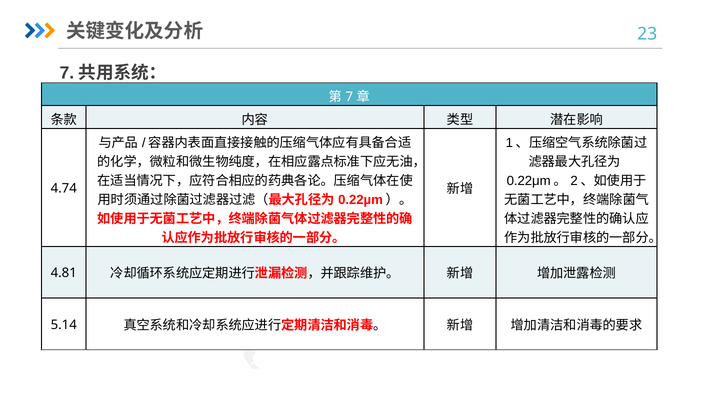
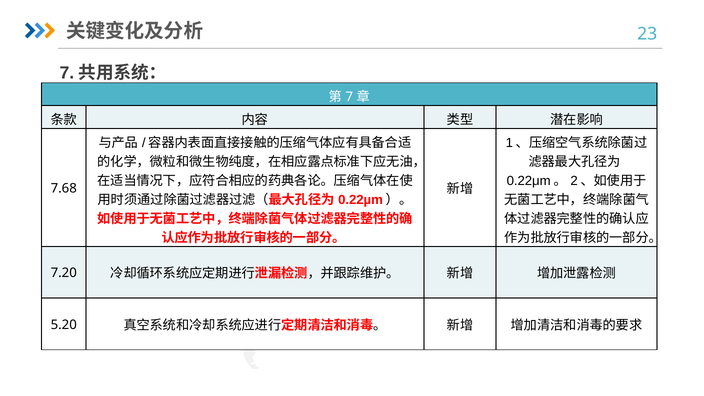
4.74: 4.74 -> 7.68 (64, 188)
4.81: 4.81 -> 7.20 (64, 273)
5.14: 5.14 -> 5.20 (64, 325)
